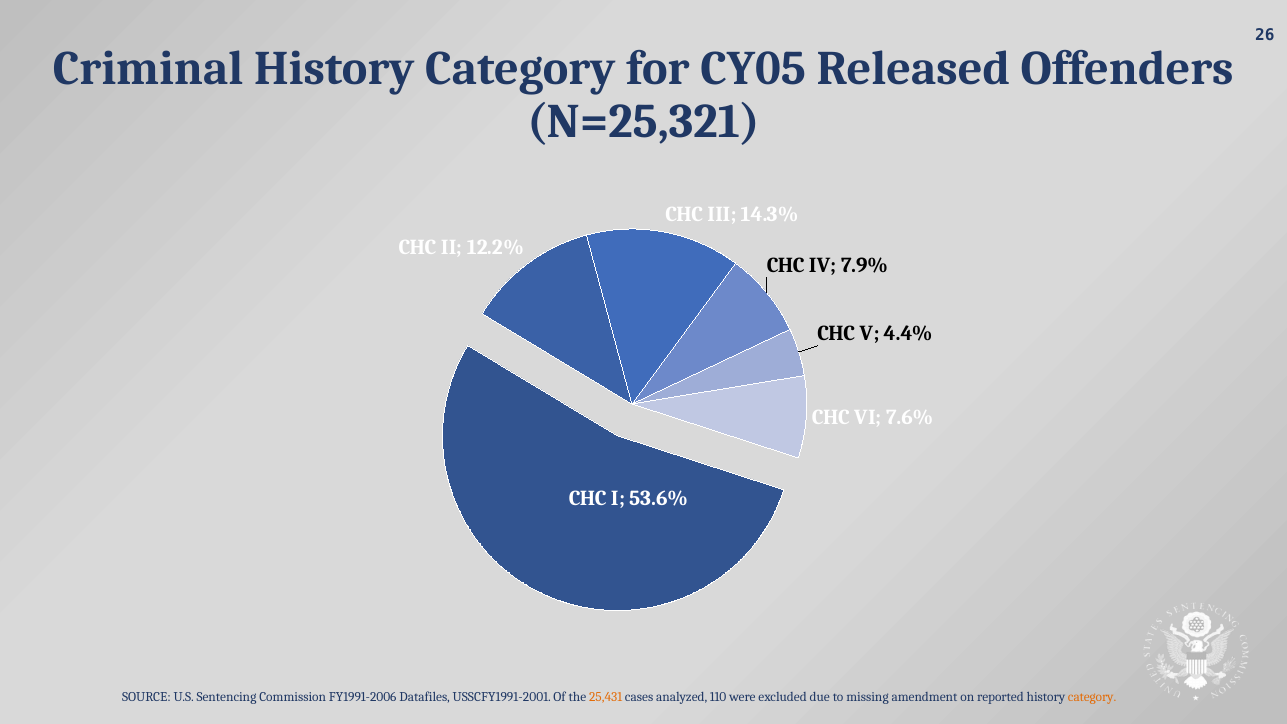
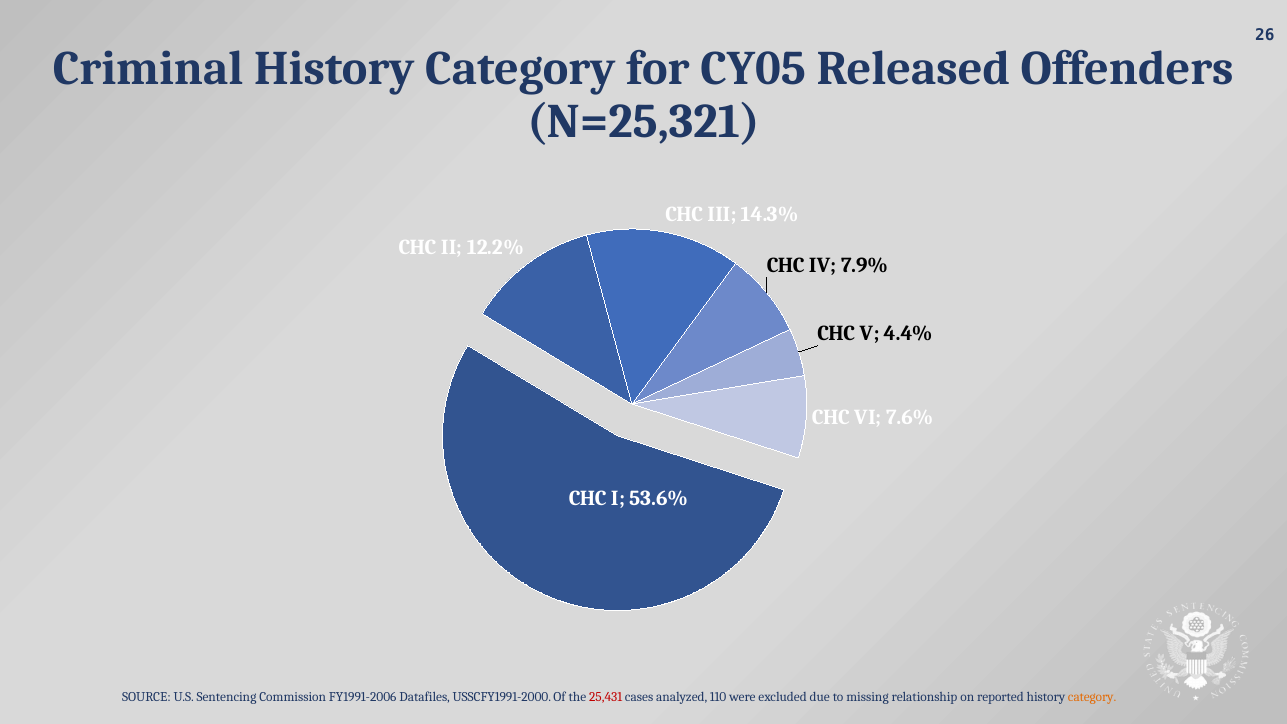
USSCFY1991-2001: USSCFY1991-2001 -> USSCFY1991-2000 (502, 697)
25,431 colour: orange -> red (606, 697)
amendment: amendment -> relationship (924, 697)
